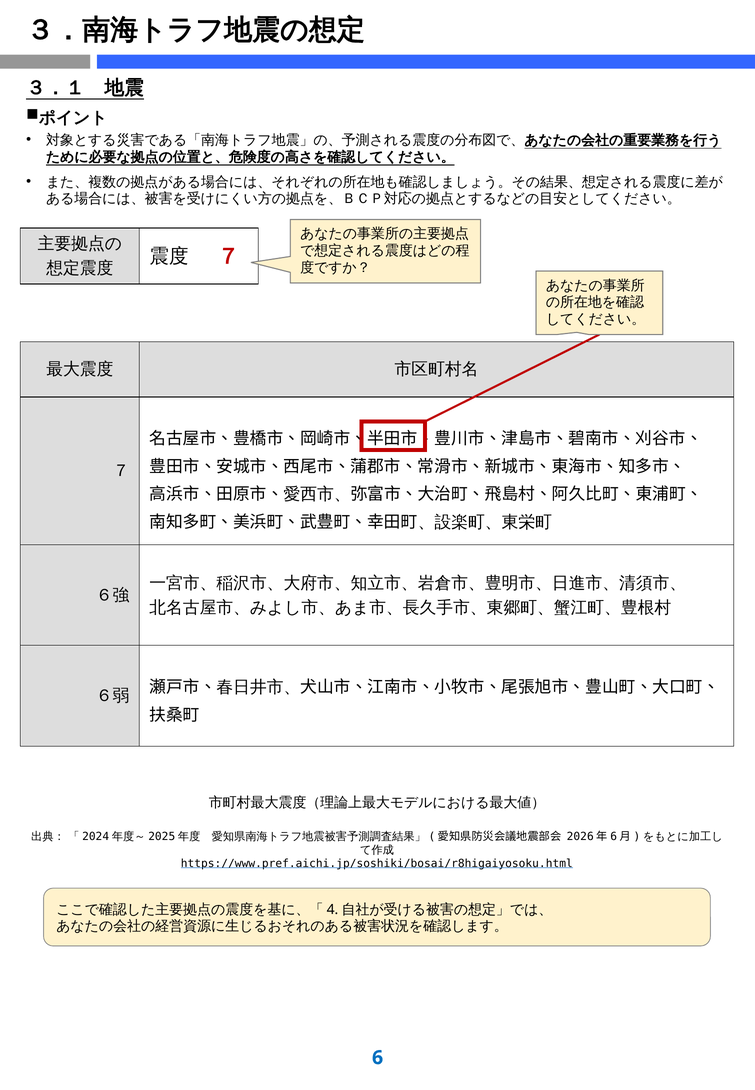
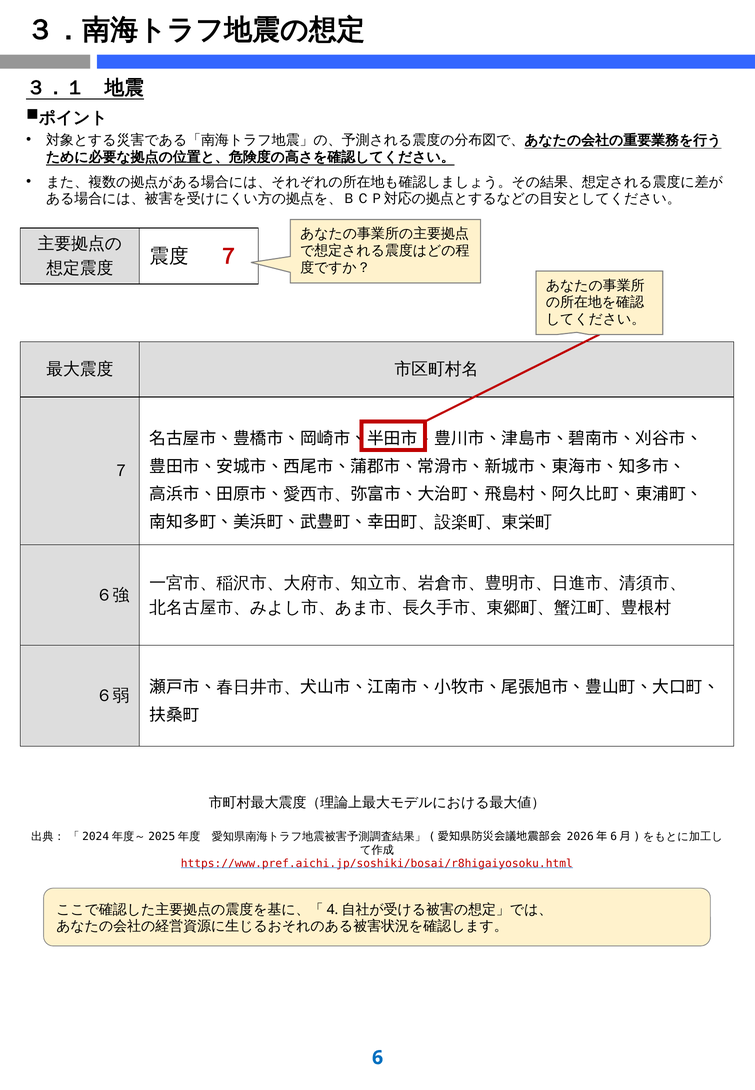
https://www.pref.aichi.jp/soshiki/bosai/r8higaiyosoku.html colour: black -> red (377, 864)
